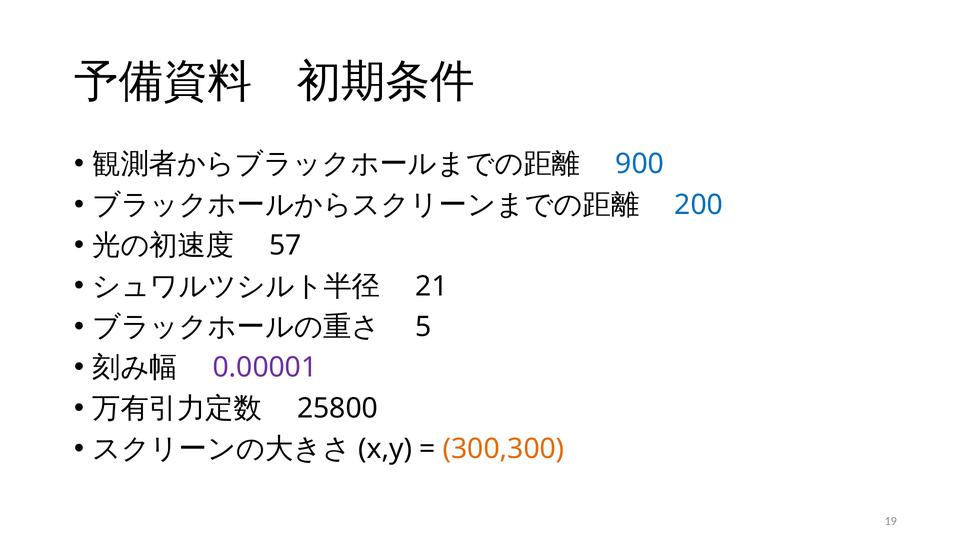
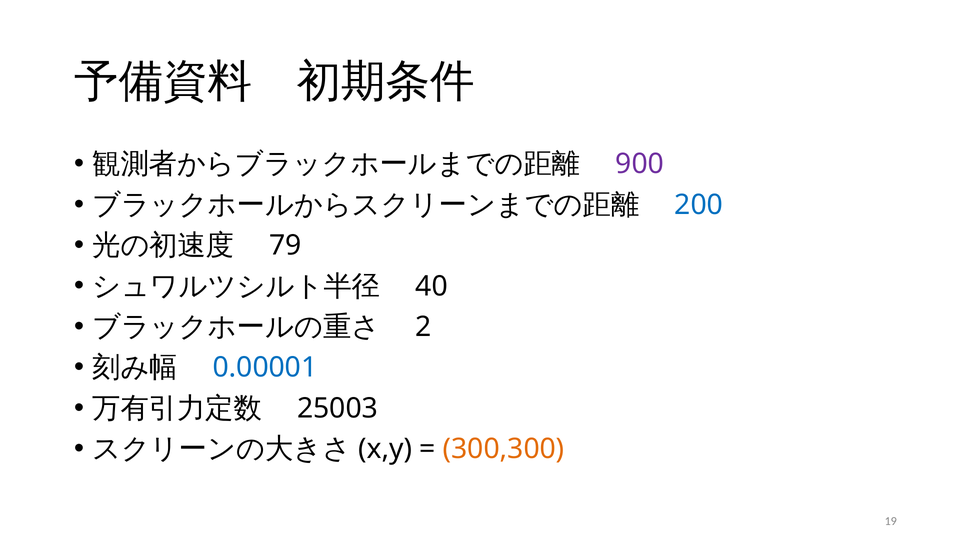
900 colour: blue -> purple (640, 164)
57: 57 -> 79 (285, 246)
21: 21 -> 40 (432, 286)
5: 5 -> 2 (423, 327)
0.00001 colour: purple -> blue (265, 368)
25800: 25800 -> 25003 (337, 408)
